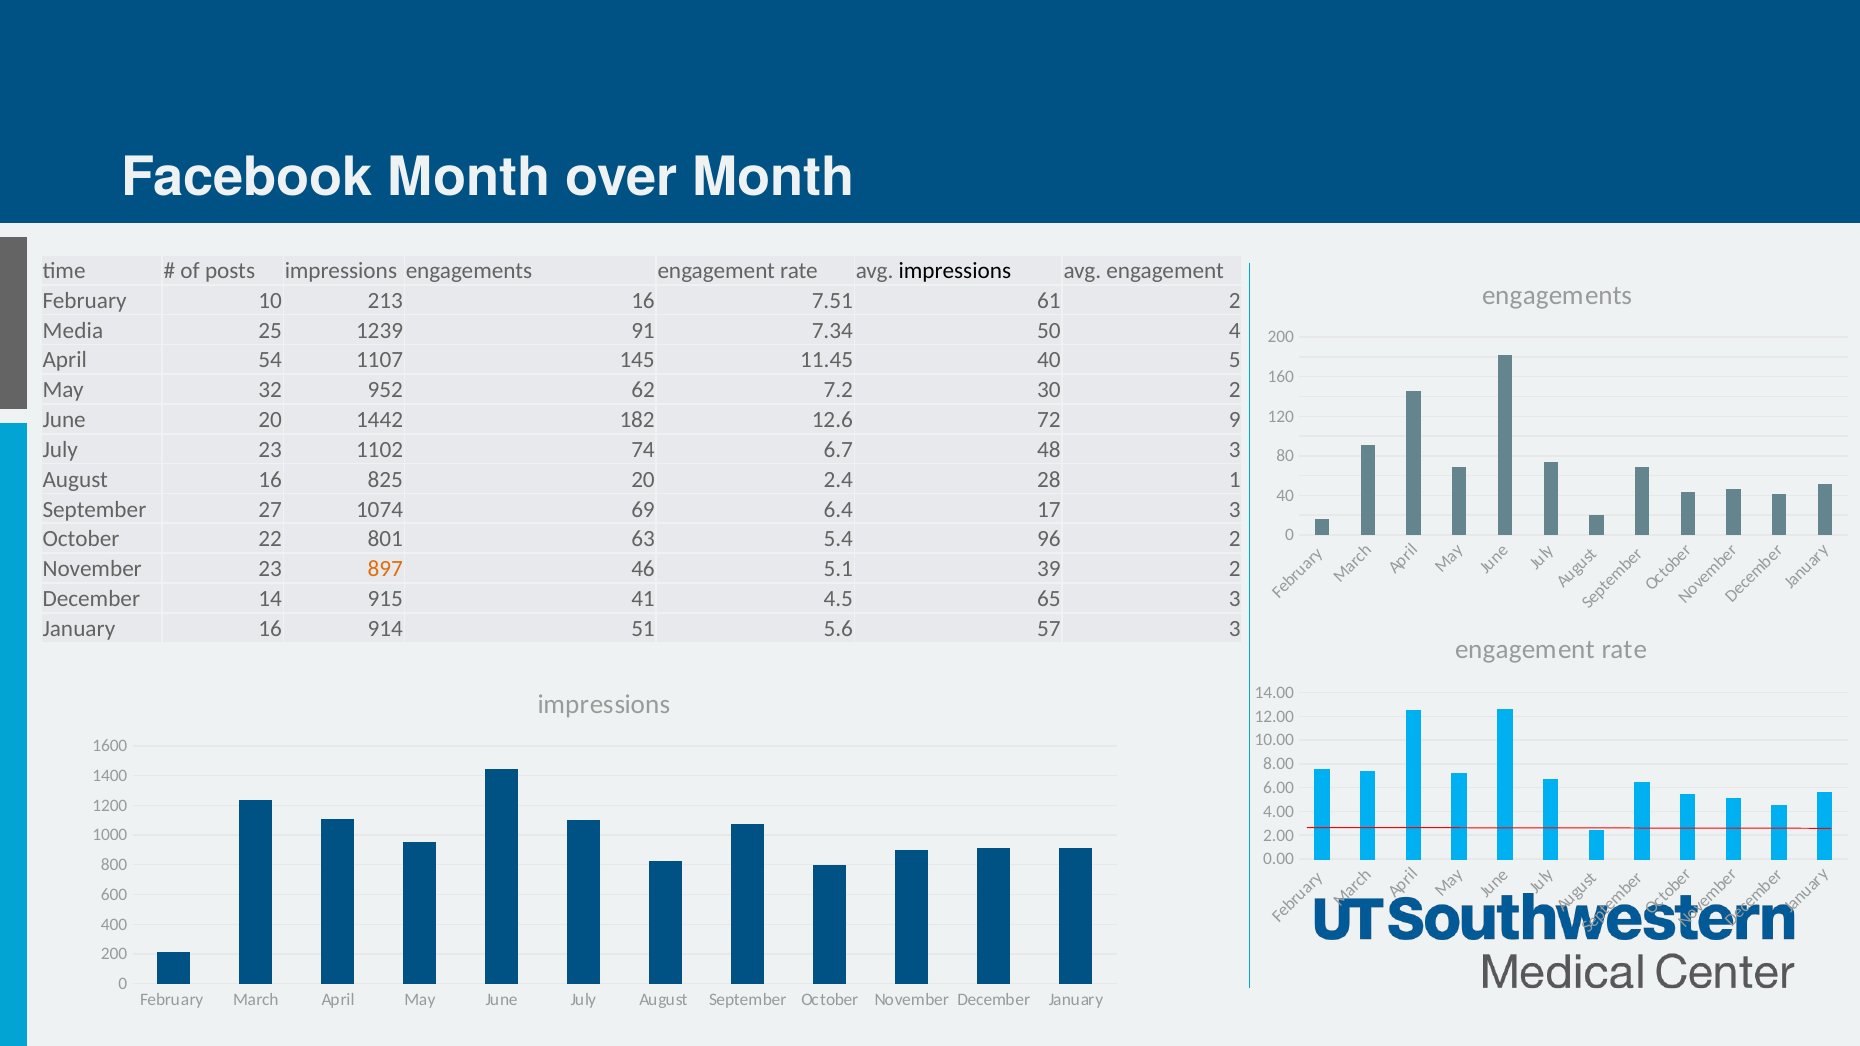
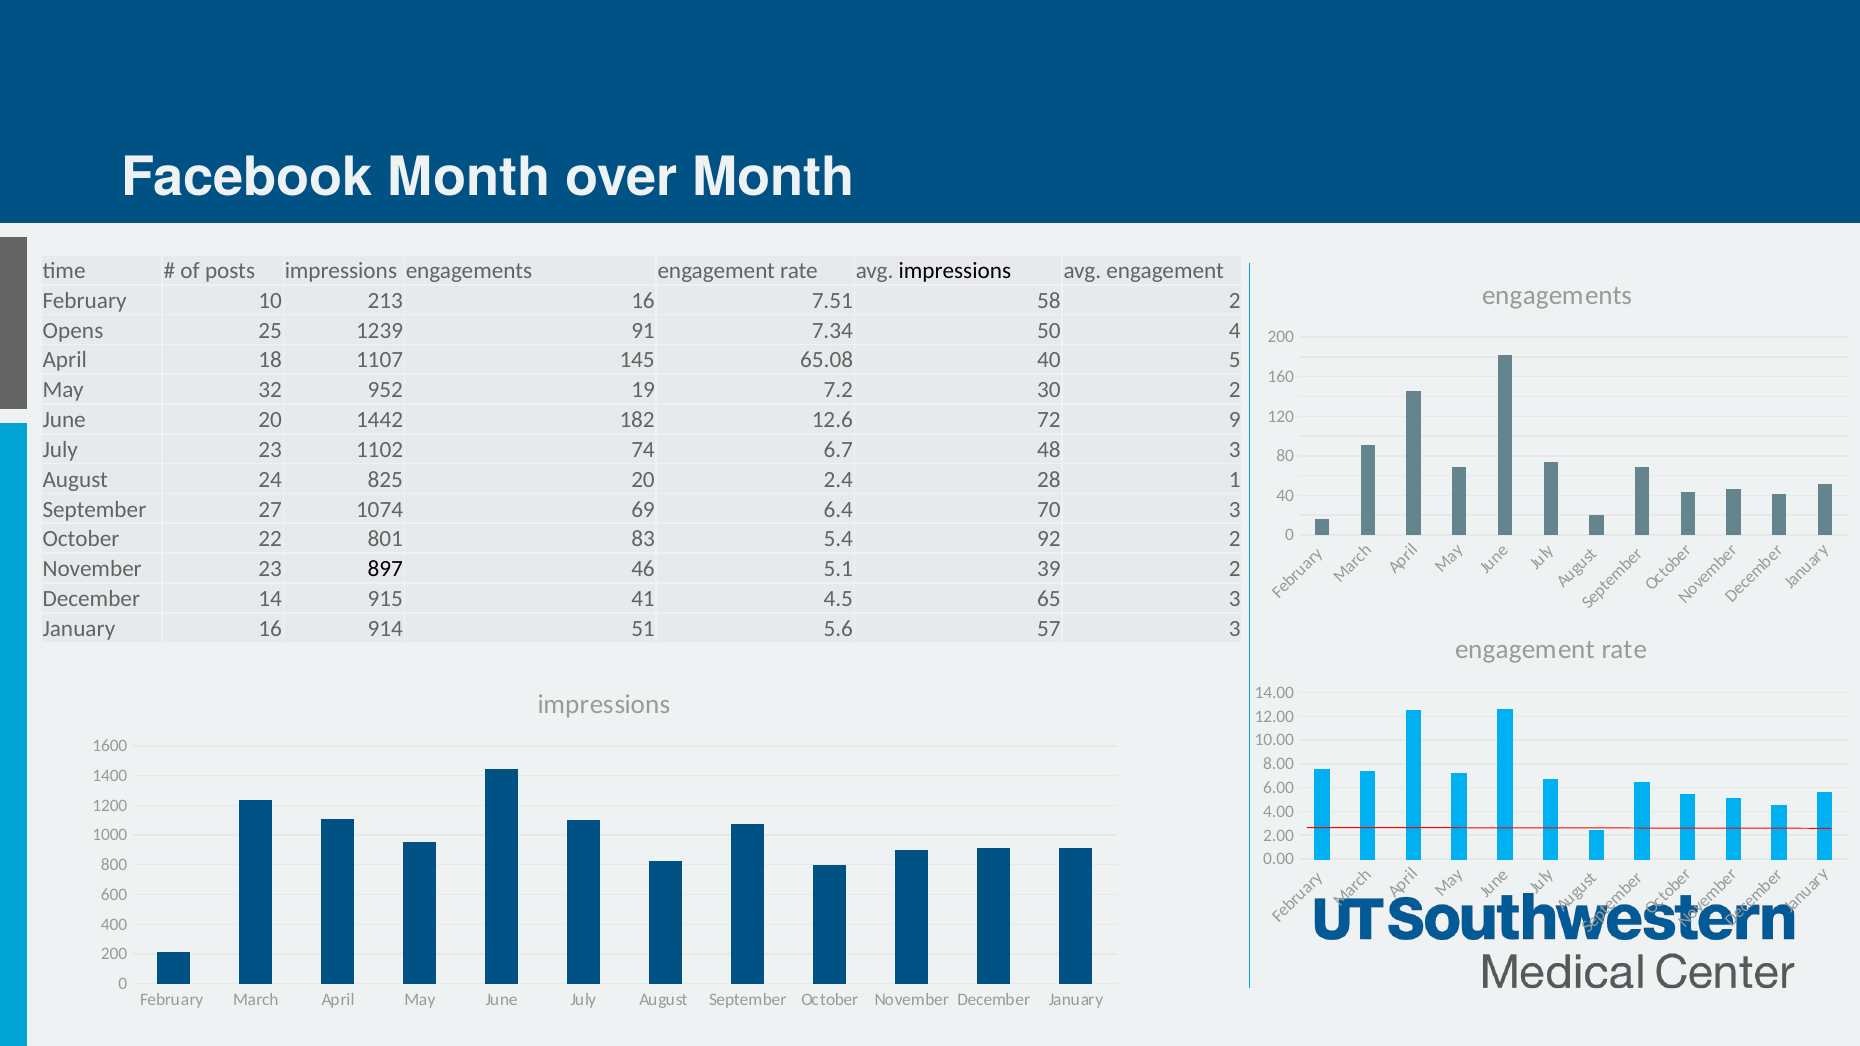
61: 61 -> 58 (1049, 301)
Media: Media -> Opens (73, 331)
54: 54 -> 18 (270, 360)
11.45: 11.45 -> 65.08 (827, 360)
62: 62 -> 19 (643, 390)
August 16: 16 -> 24 (270, 480)
17: 17 -> 70 (1049, 509)
63: 63 -> 83 (643, 539)
96: 96 -> 92 (1049, 539)
897 colour: orange -> black (385, 569)
